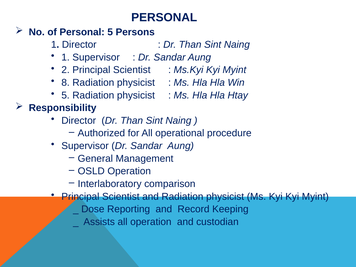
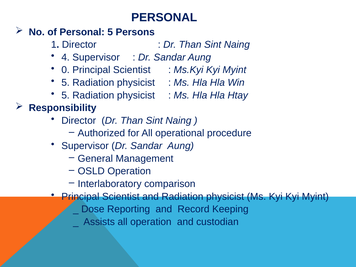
1: 1 -> 4 (66, 57)
2: 2 -> 0 (66, 70)
8: 8 -> 5 (66, 83)
